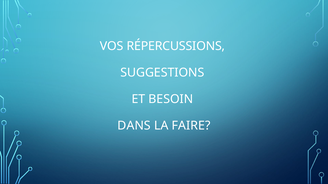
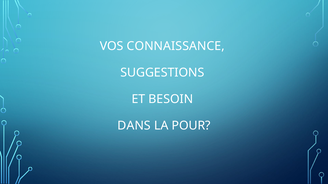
RÉPERCUSSIONS: RÉPERCUSSIONS -> CONNAISSANCE (176, 46)
FAIRE: FAIRE -> POUR (191, 126)
